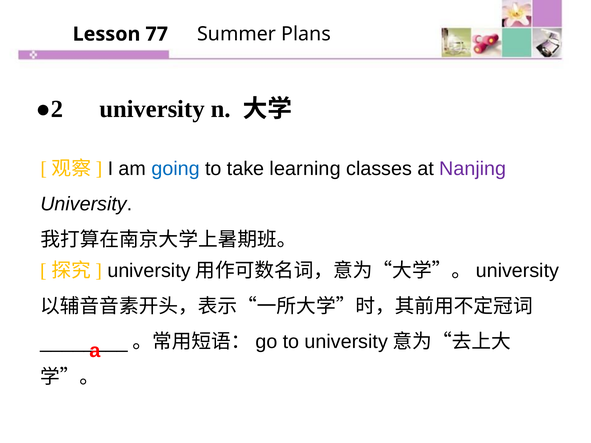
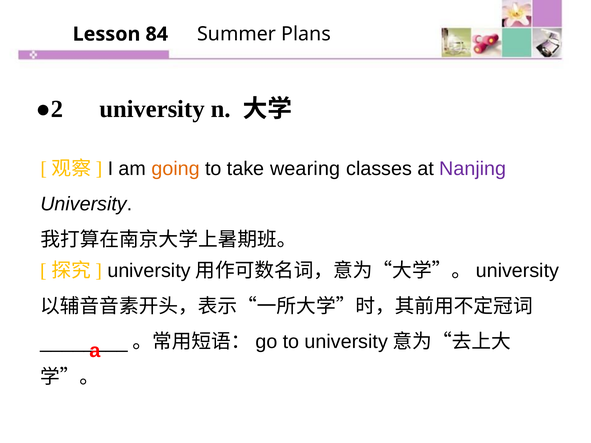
77: 77 -> 84 (157, 34)
going colour: blue -> orange (176, 169)
learning: learning -> wearing (305, 169)
